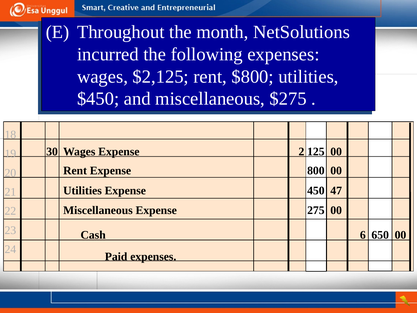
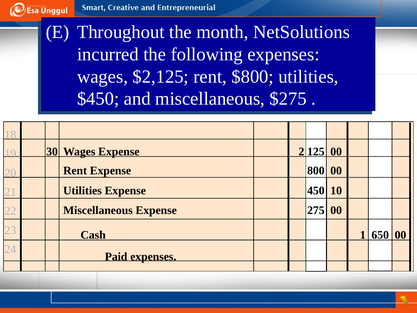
47: 47 -> 10 (336, 190)
6: 6 -> 1 (363, 235)
